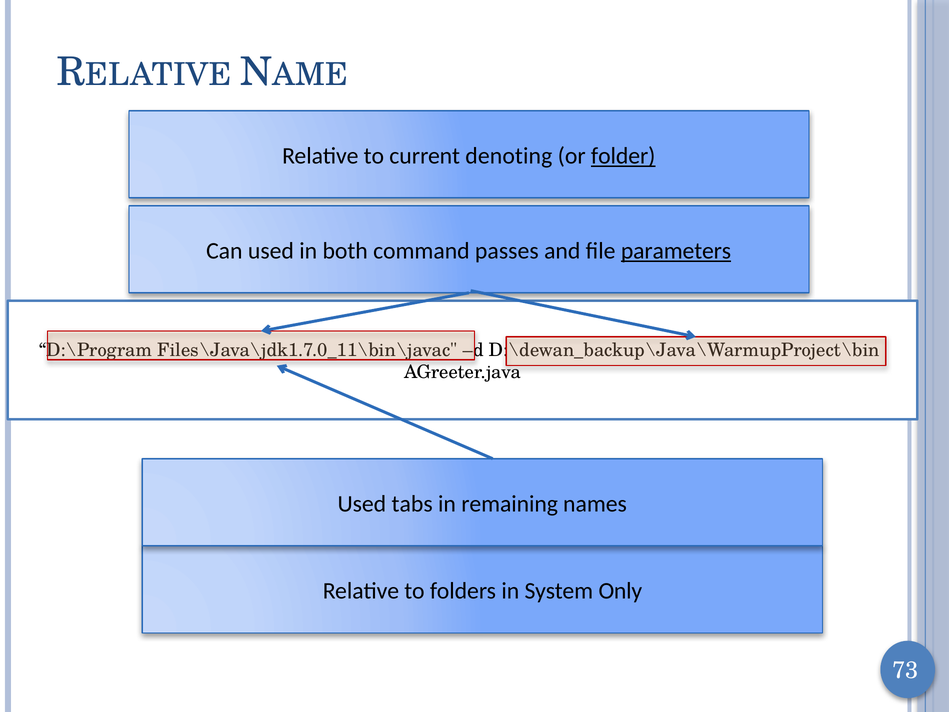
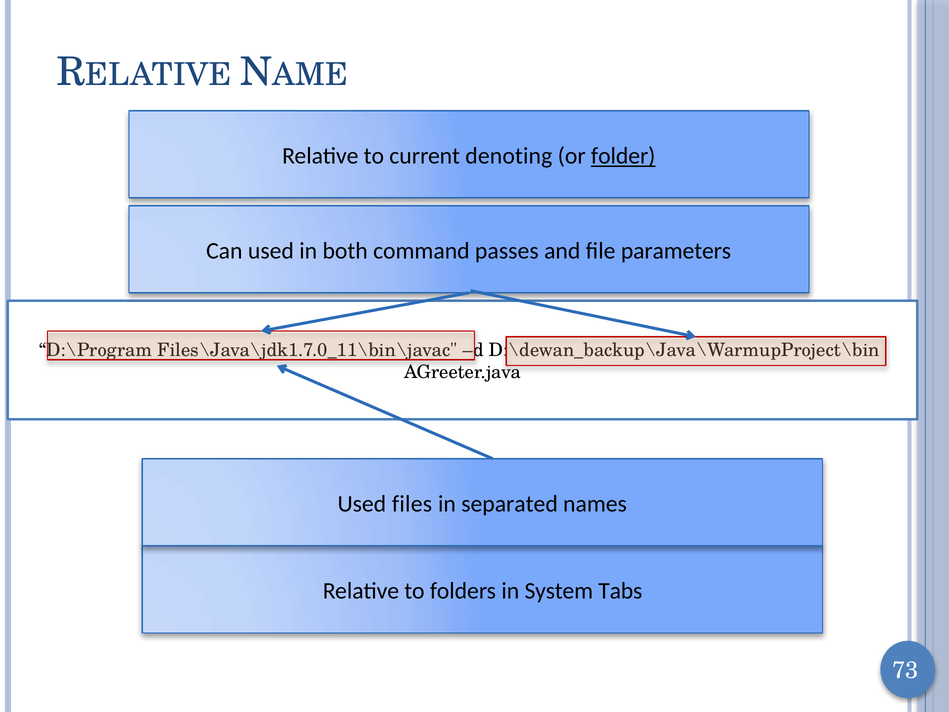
parameters underline: present -> none (676, 251)
tabs: tabs -> files (412, 504)
remaining: remaining -> separated (510, 504)
Only: Only -> Tabs (620, 591)
